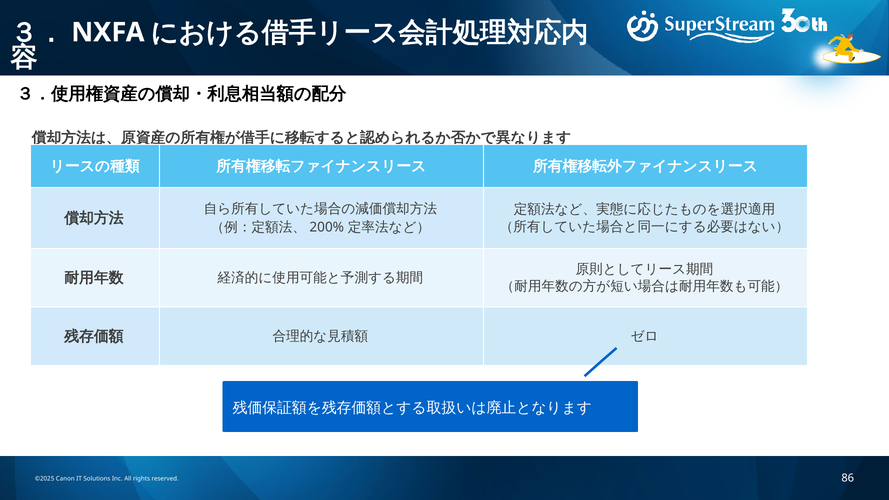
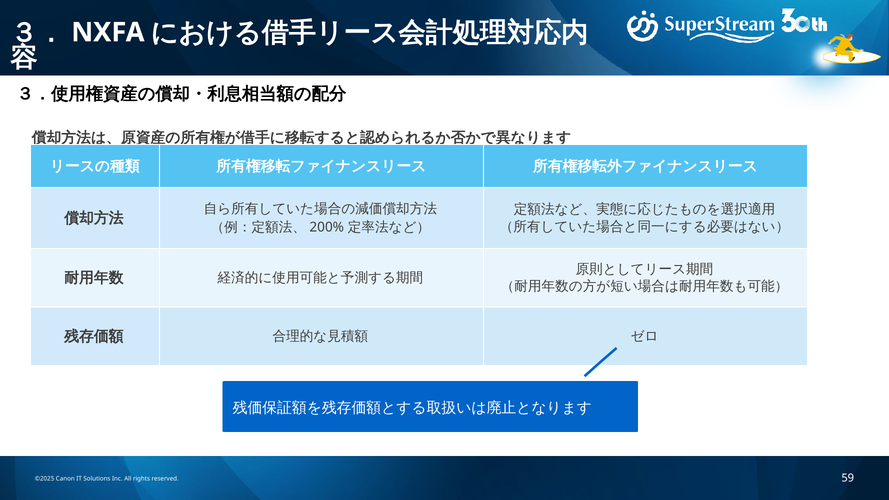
86: 86 -> 59 (848, 478)
